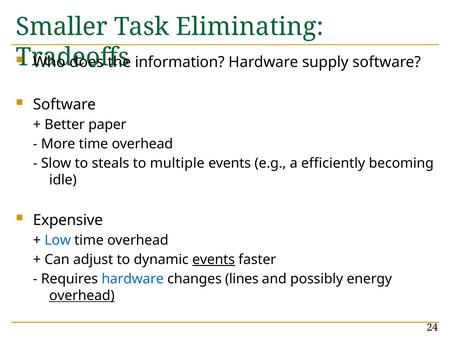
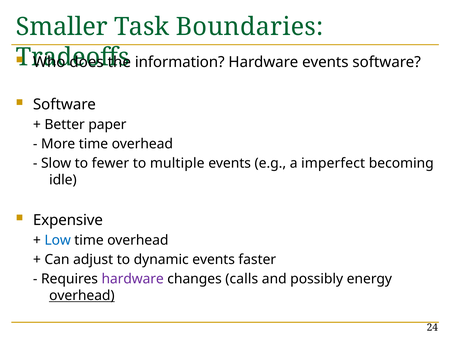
Eliminating: Eliminating -> Boundaries (250, 27)
Hardware supply: supply -> events (325, 62)
steals: steals -> fewer (110, 163)
efficiently: efficiently -> imperfect (333, 163)
events underline: present -> none (214, 259)
hardware colour: blue -> purple (133, 279)
lines: lines -> calls (242, 279)
